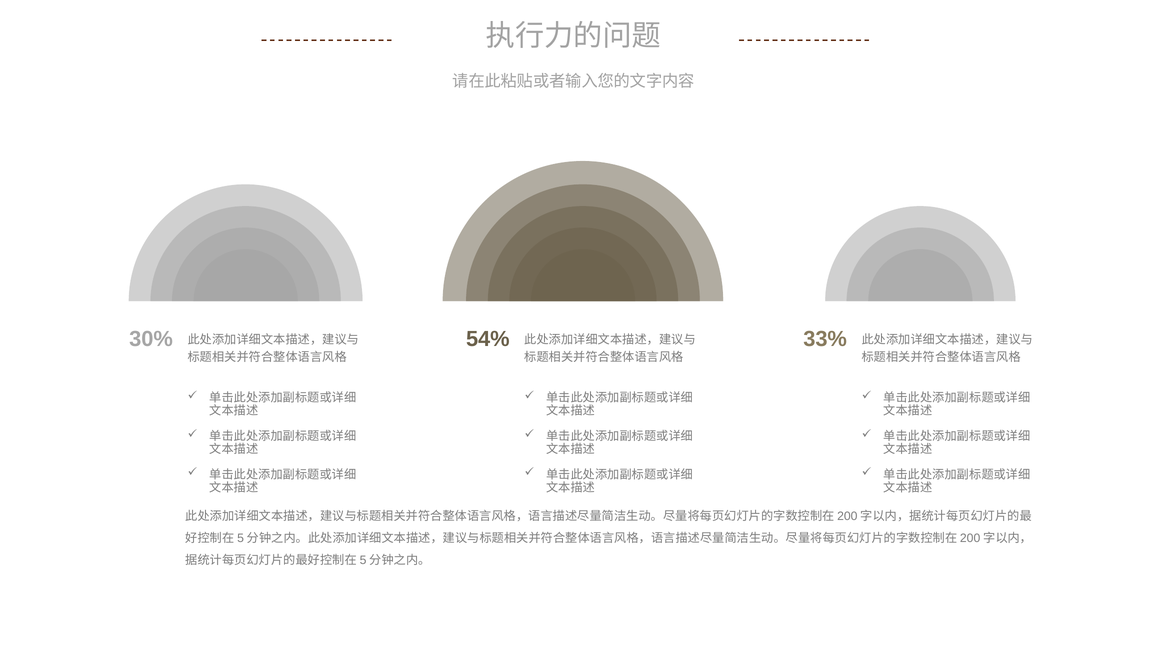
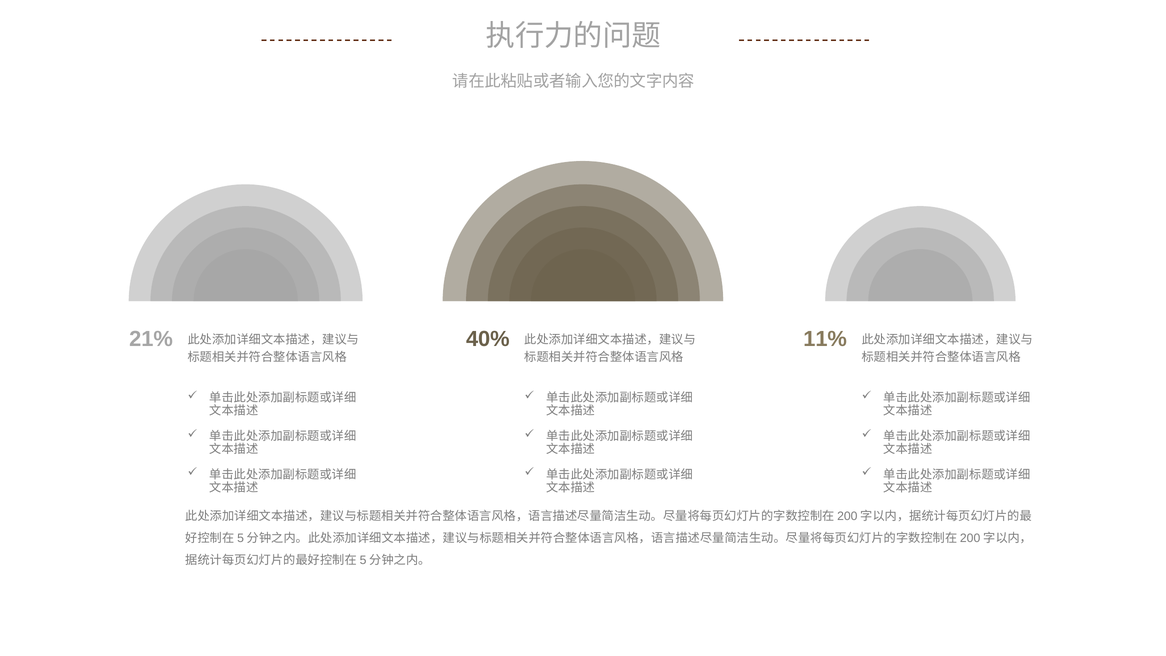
30%: 30% -> 21% (151, 339)
54%: 54% -> 40% (488, 339)
33%: 33% -> 11% (825, 339)
